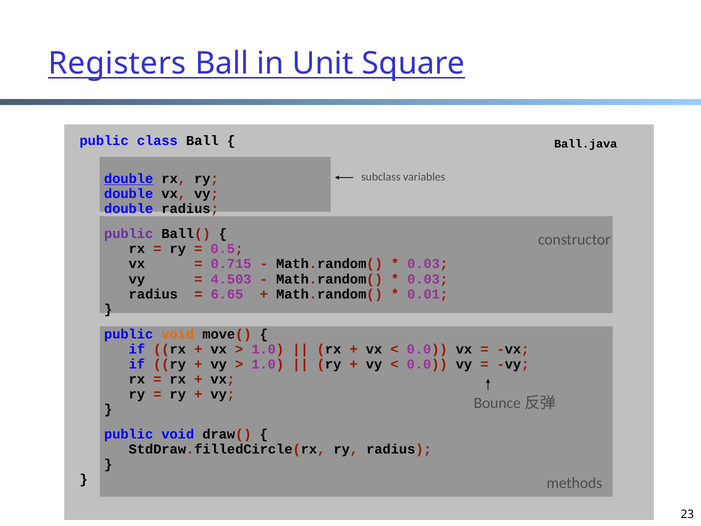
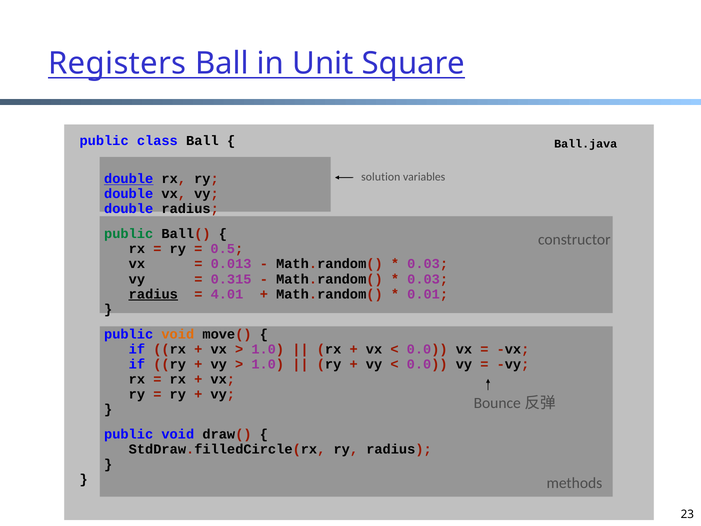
subclass: subclass -> solution (381, 177)
public colour: purple -> green (129, 234)
0.715: 0.715 -> 0.013 (231, 264)
4.503: 4.503 -> 0.315 (231, 279)
radius underline: none -> present (153, 294)
6.65: 6.65 -> 4.01 (227, 294)
